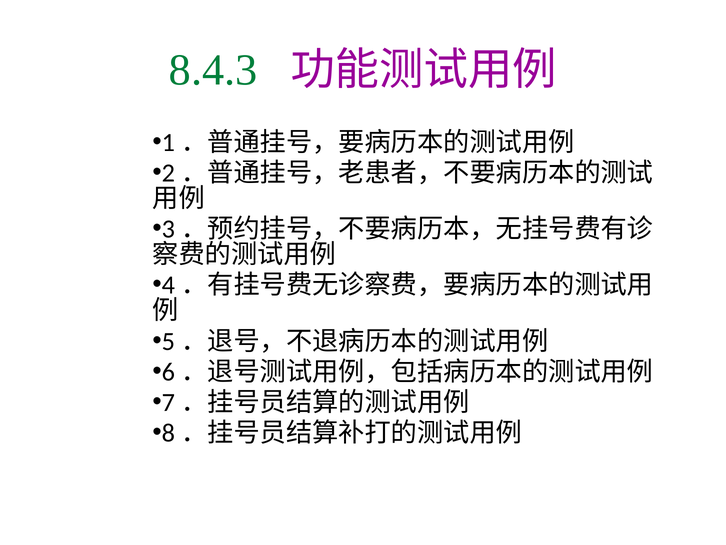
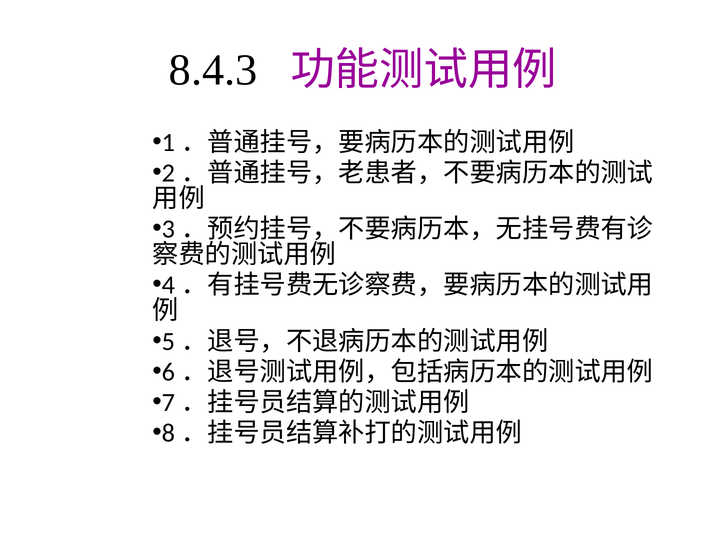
8.4.3 colour: green -> black (213, 70)
